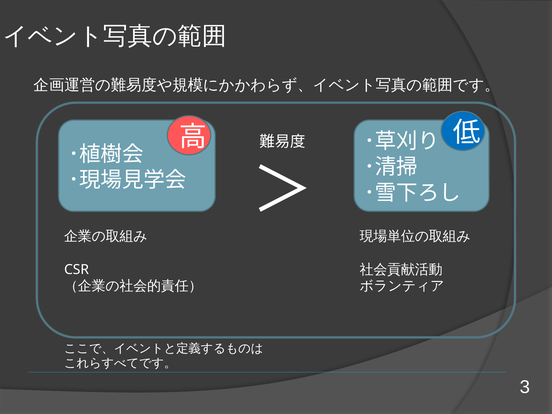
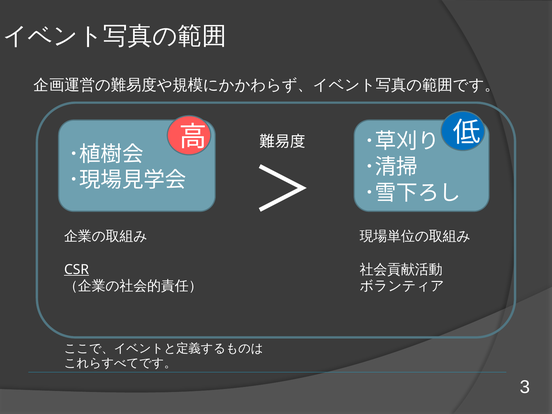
CSR underline: none -> present (77, 269)
